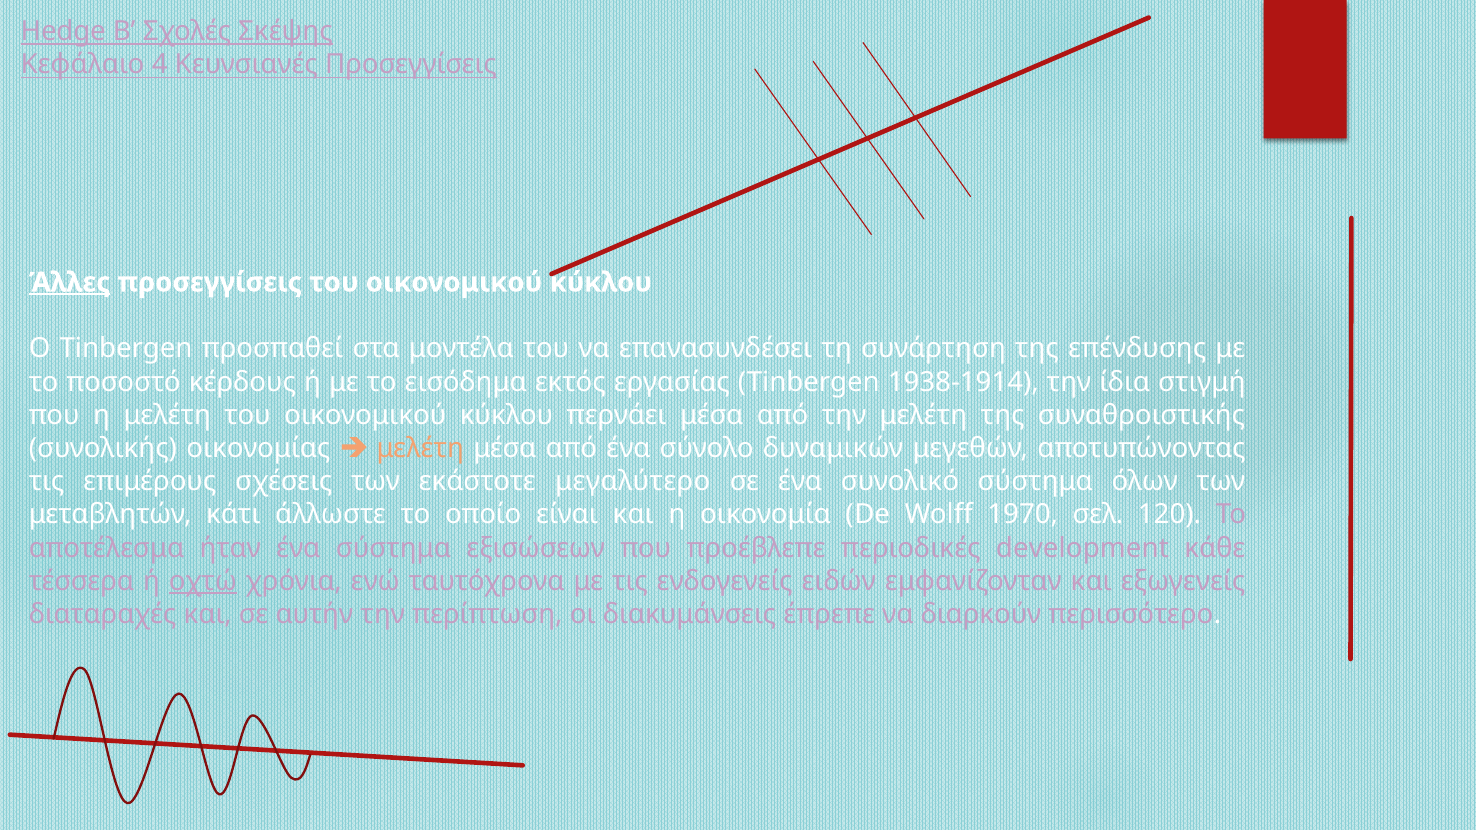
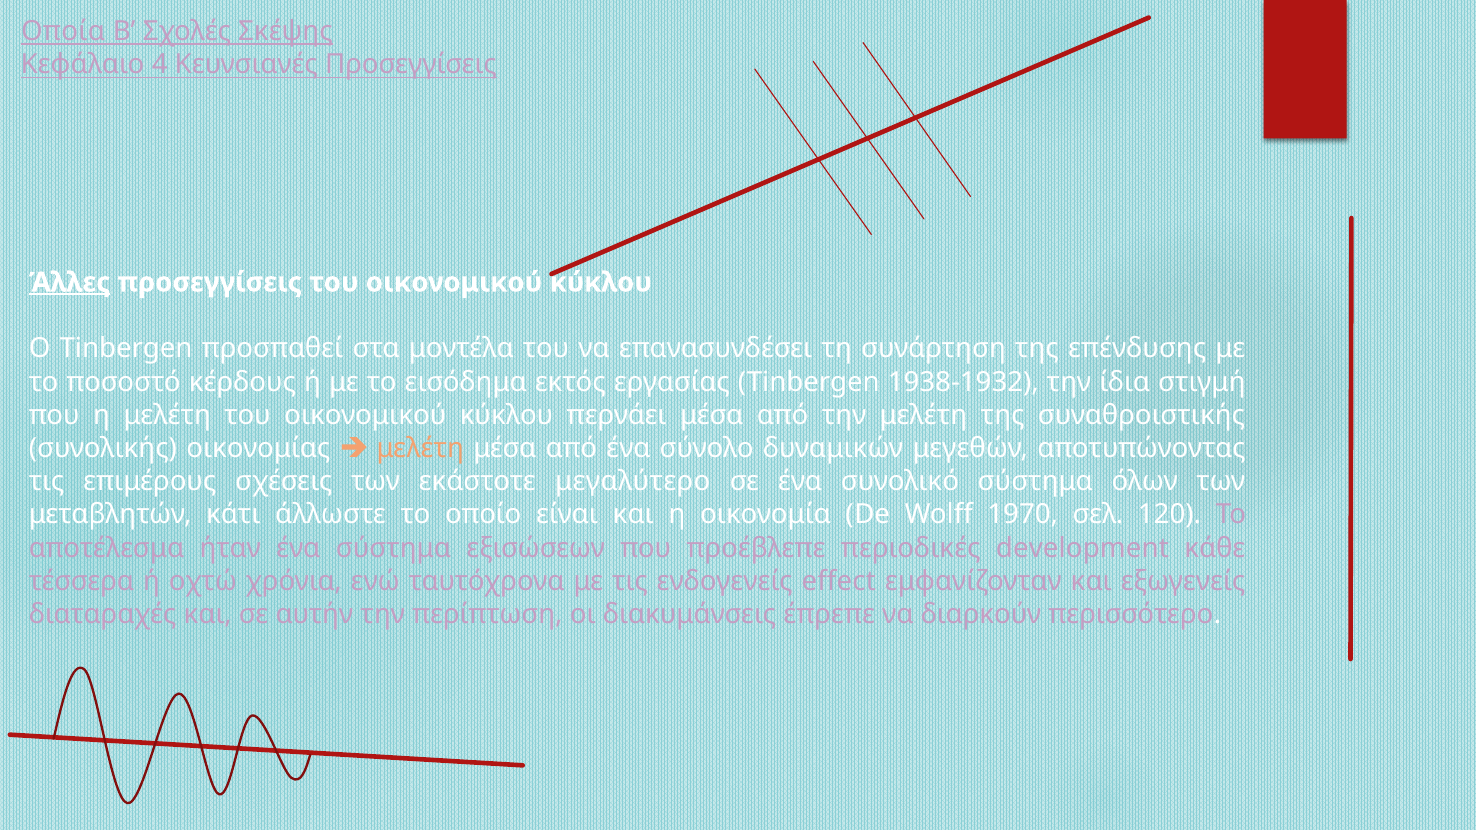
Hedge: Hedge -> Οποία (63, 32)
1938-1914: 1938-1914 -> 1938-1932 (963, 382)
οχτώ underline: present -> none (203, 581)
ειδών: ειδών -> effect (839, 581)
